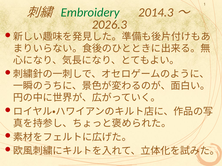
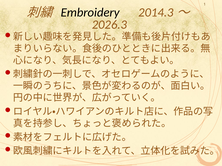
Embroidery colour: green -> black (90, 13)
